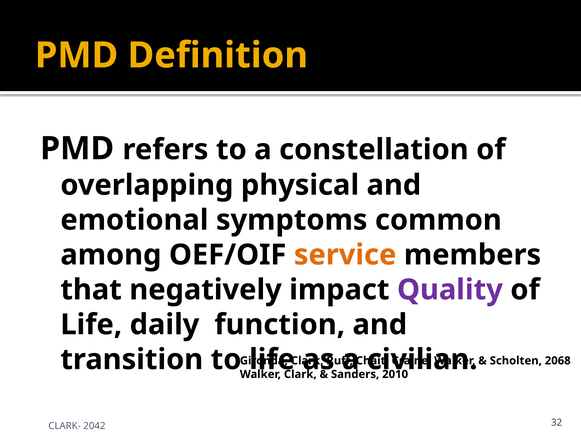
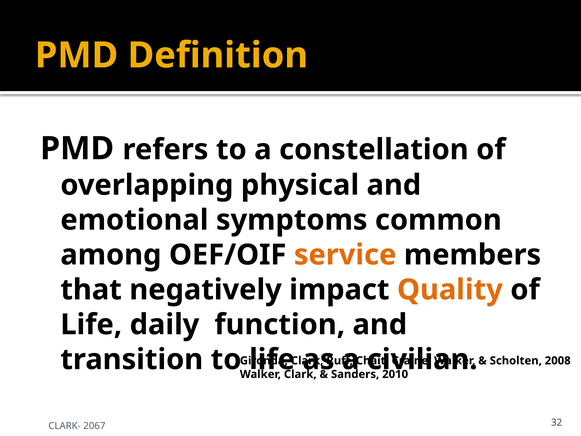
Quality colour: purple -> orange (450, 290)
2068: 2068 -> 2008 (558, 360)
2042: 2042 -> 2067 (94, 426)
